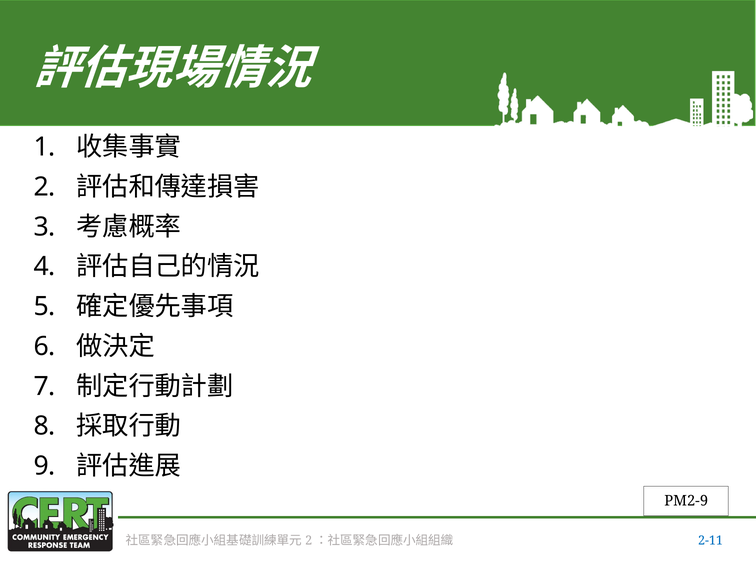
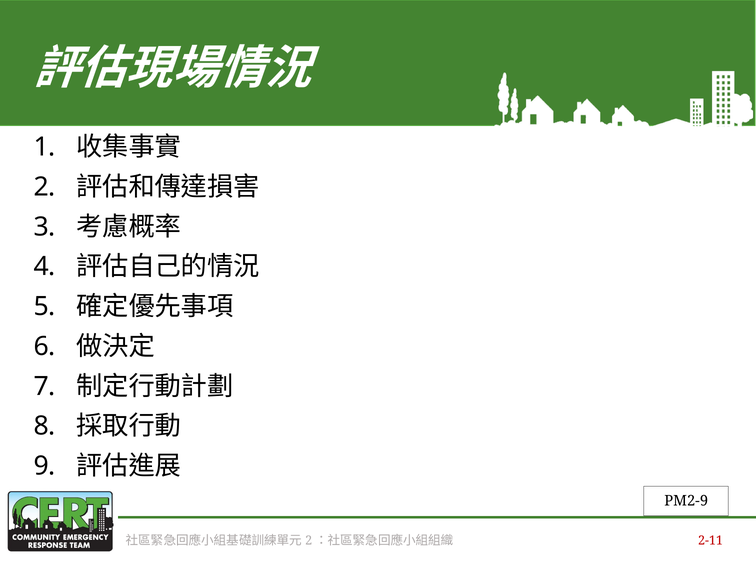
2-11 colour: blue -> red (711, 540)
